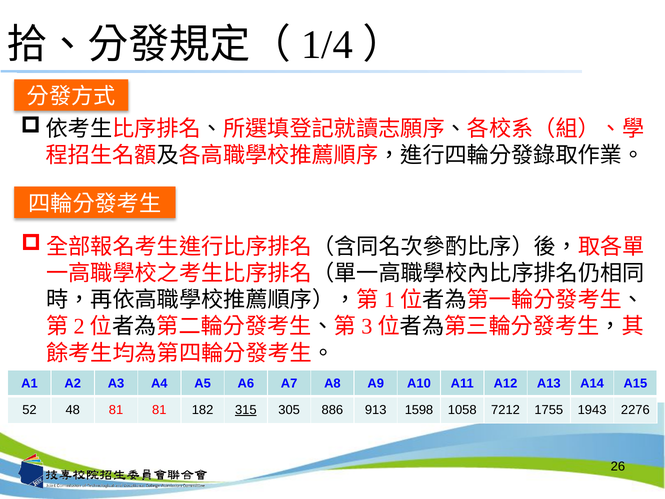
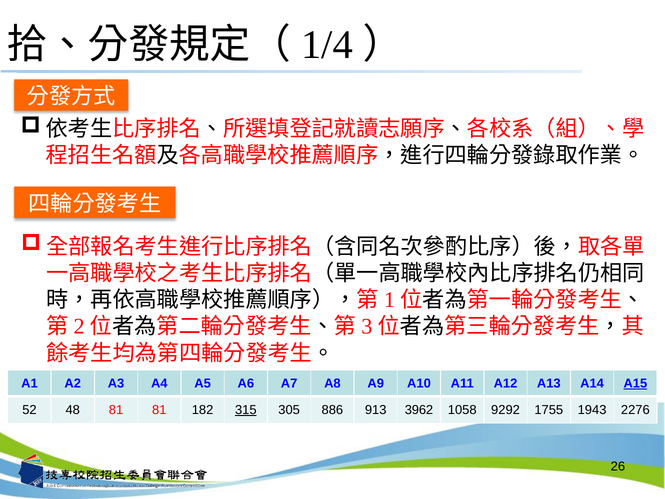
A15 underline: none -> present (635, 383)
1598: 1598 -> 3962 (419, 410)
7212: 7212 -> 9292 (505, 410)
